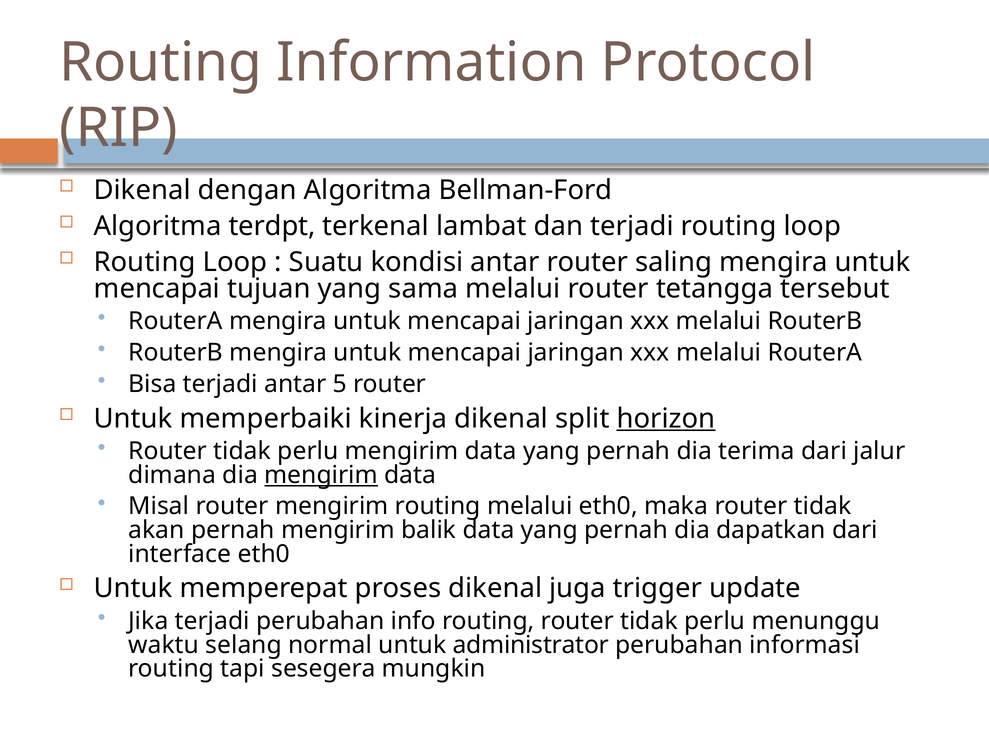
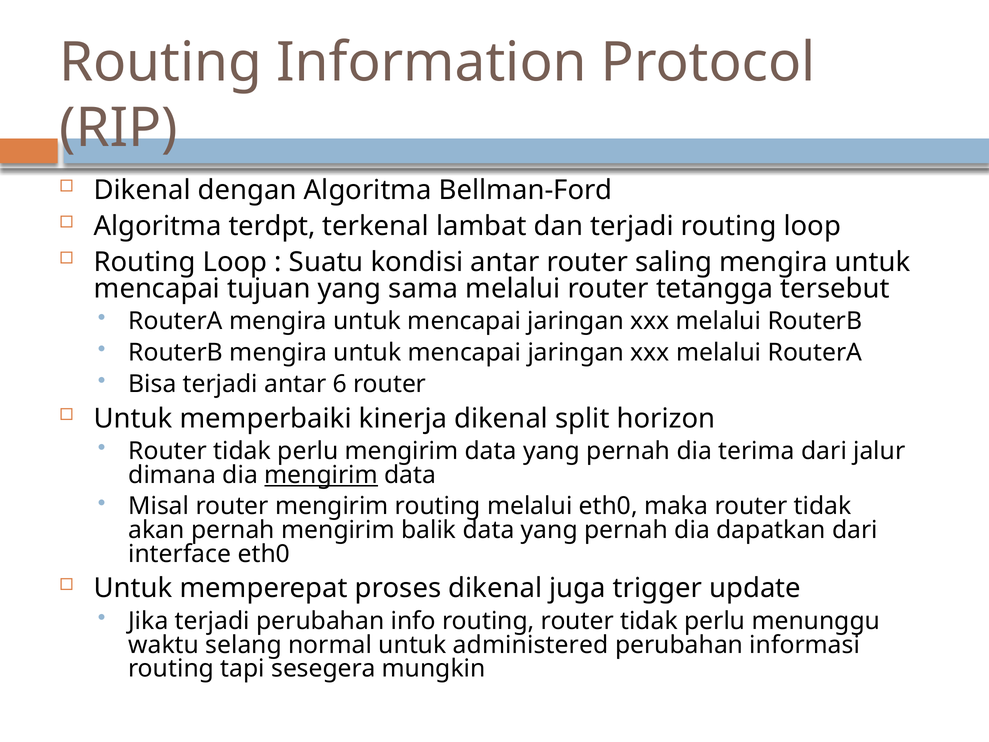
5: 5 -> 6 (340, 384)
horizon underline: present -> none (666, 418)
administrator: administrator -> administered (531, 645)
